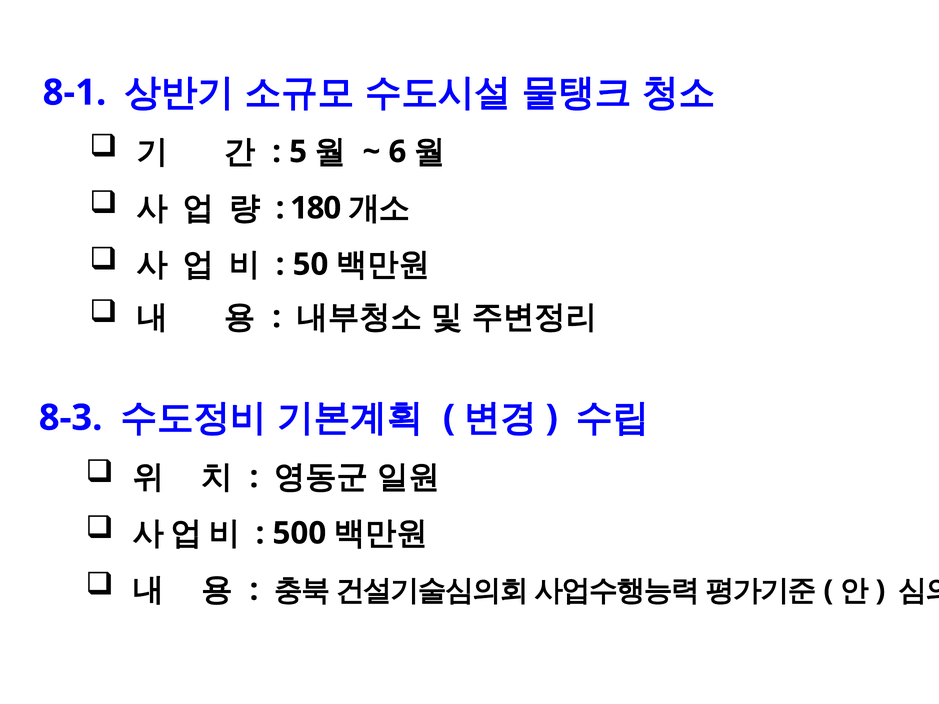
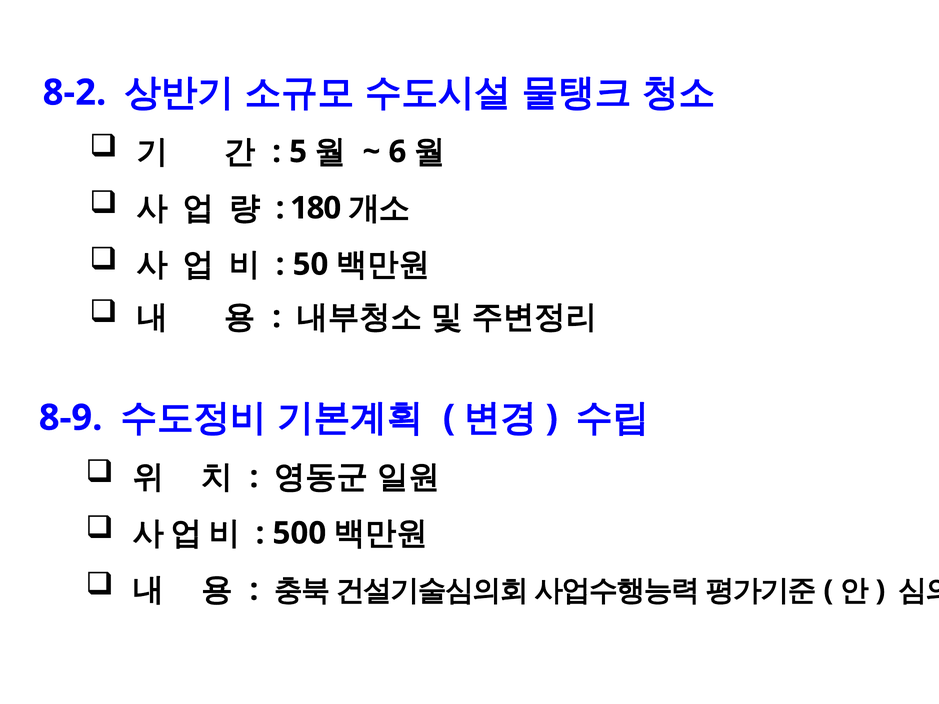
8-1: 8-1 -> 8-2 (74, 93)
8-3: 8-3 -> 8-9 (71, 418)
